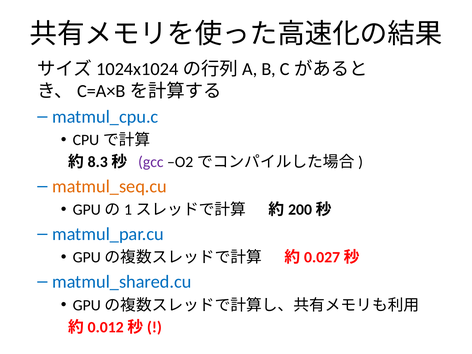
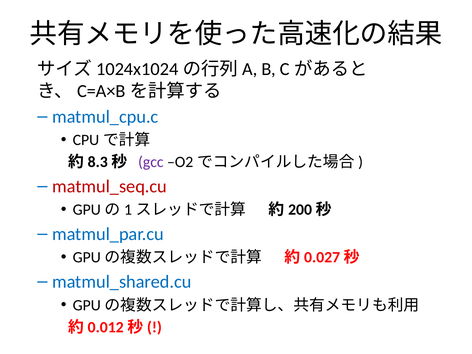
matmul_seq.cu colour: orange -> red (110, 186)
